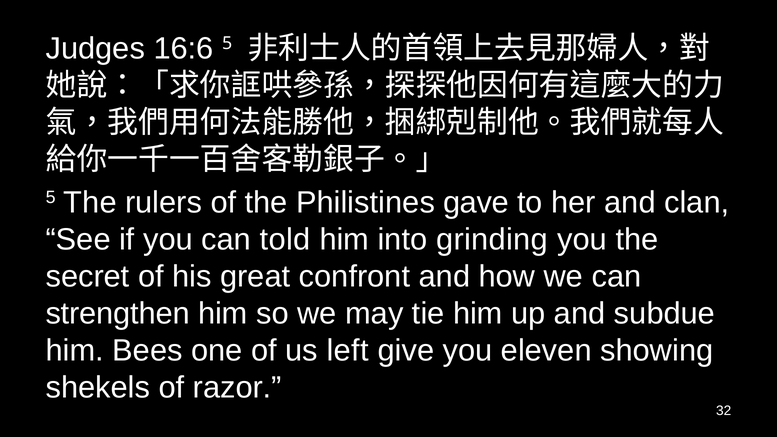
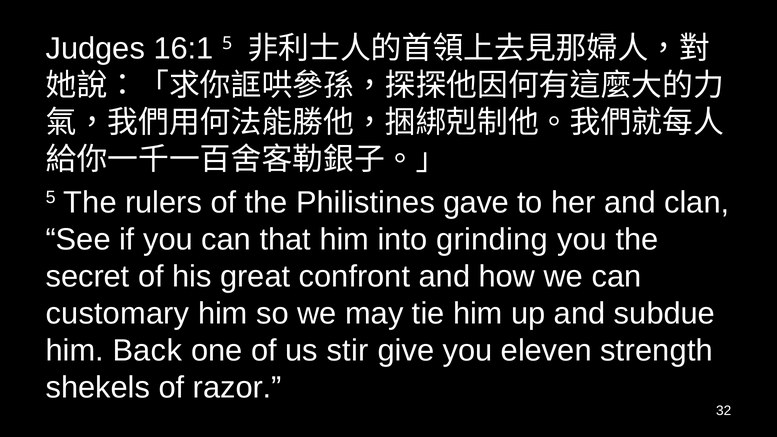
16:6: 16:6 -> 16:1 (183, 48)
told: told -> that (285, 240)
strengthen: strengthen -> customary (118, 314)
Bees: Bees -> Back (147, 351)
left: left -> stir (348, 351)
showing: showing -> strength (657, 351)
